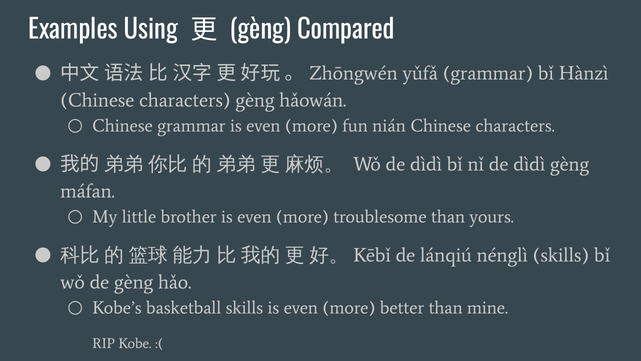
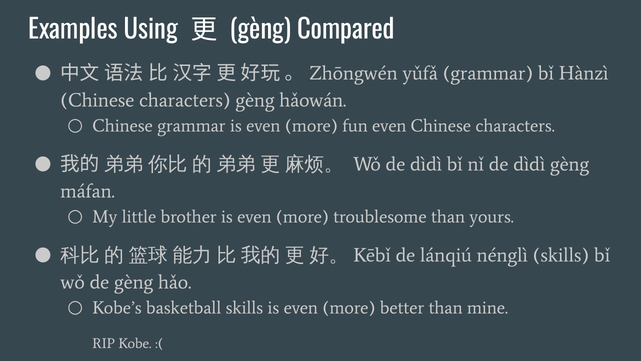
fun nián: nián -> even (389, 126)
